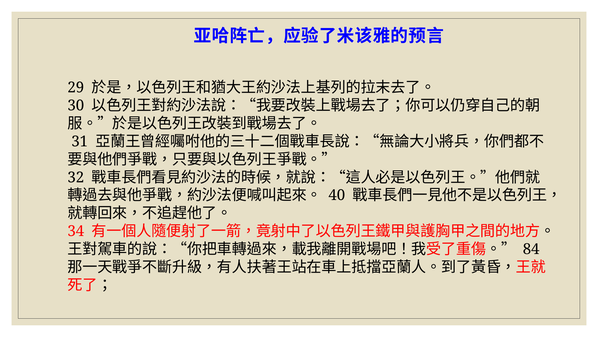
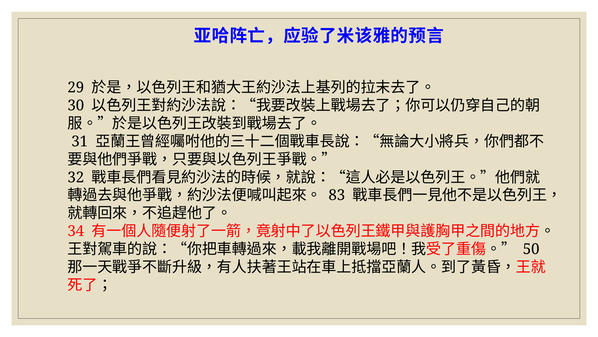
40: 40 -> 83 (337, 195)
84: 84 -> 50 (531, 249)
